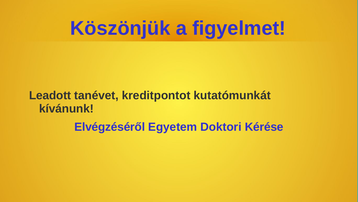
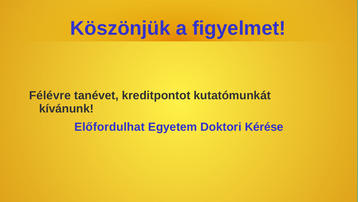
Leadott: Leadott -> Félévre (50, 95)
Elvégzéséről: Elvégzéséről -> Előfordulhat (110, 127)
